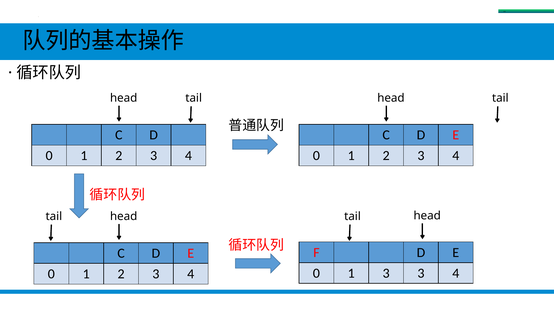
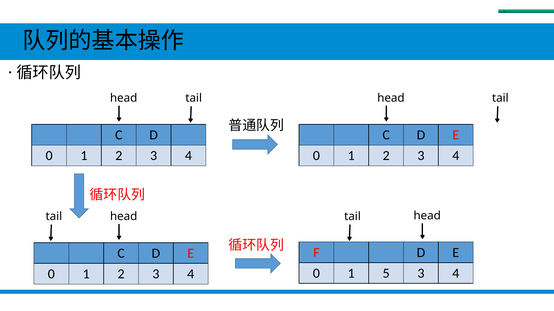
1 3: 3 -> 5 (386, 274)
